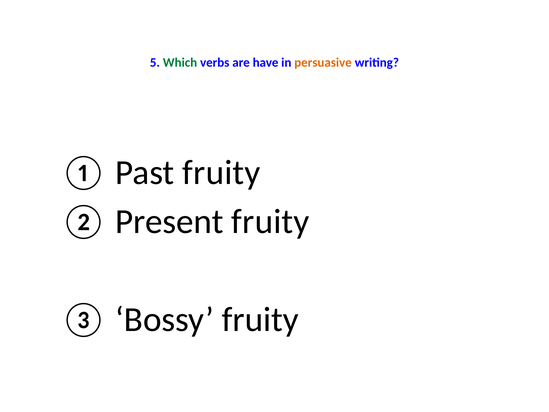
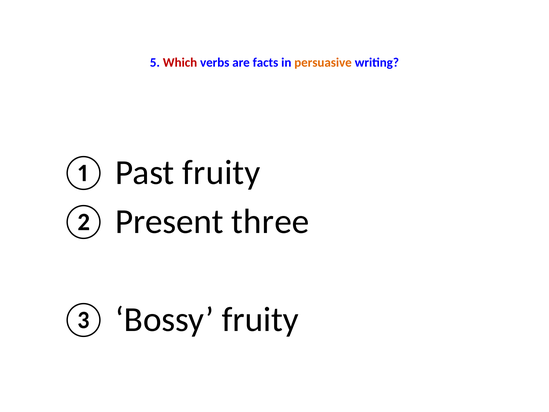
Which colour: green -> red (180, 62)
have: have -> facts (266, 62)
fruity: fruity -> three (270, 221)
